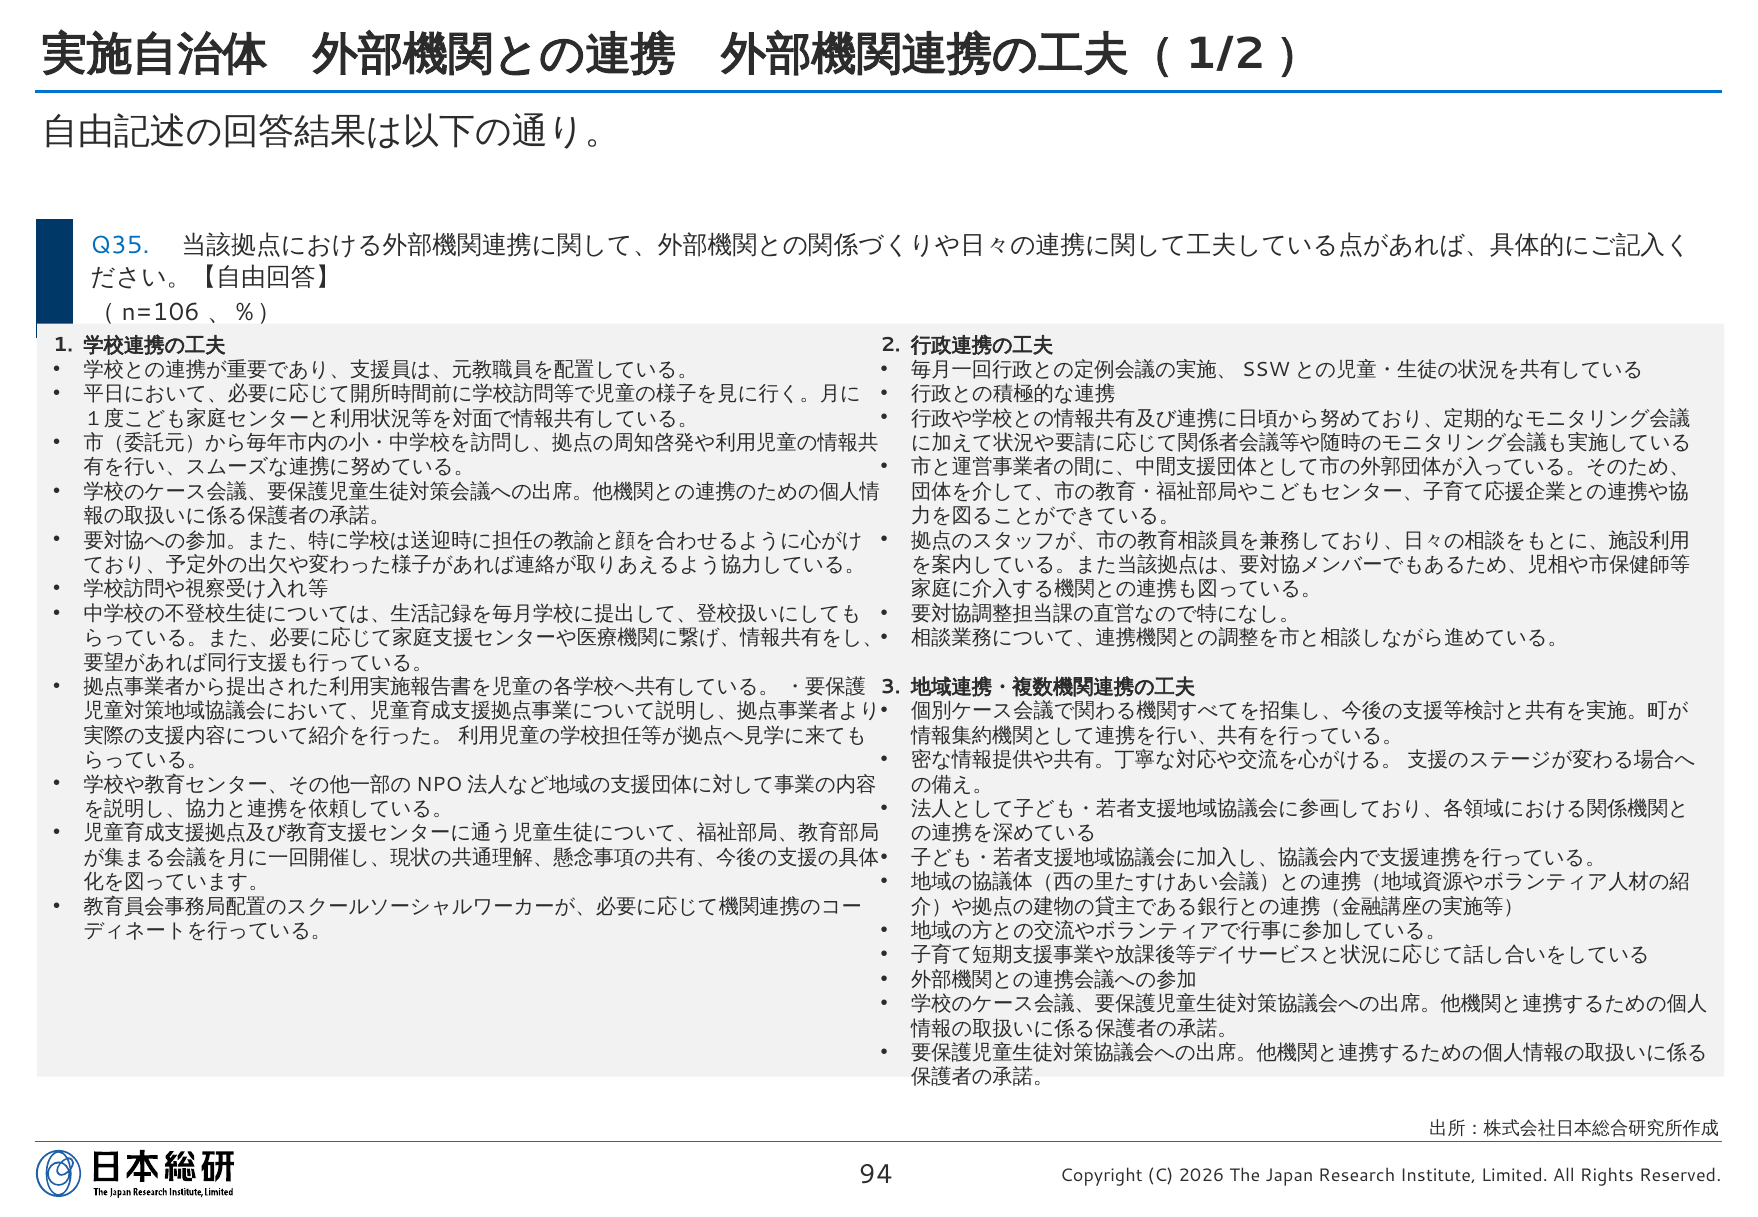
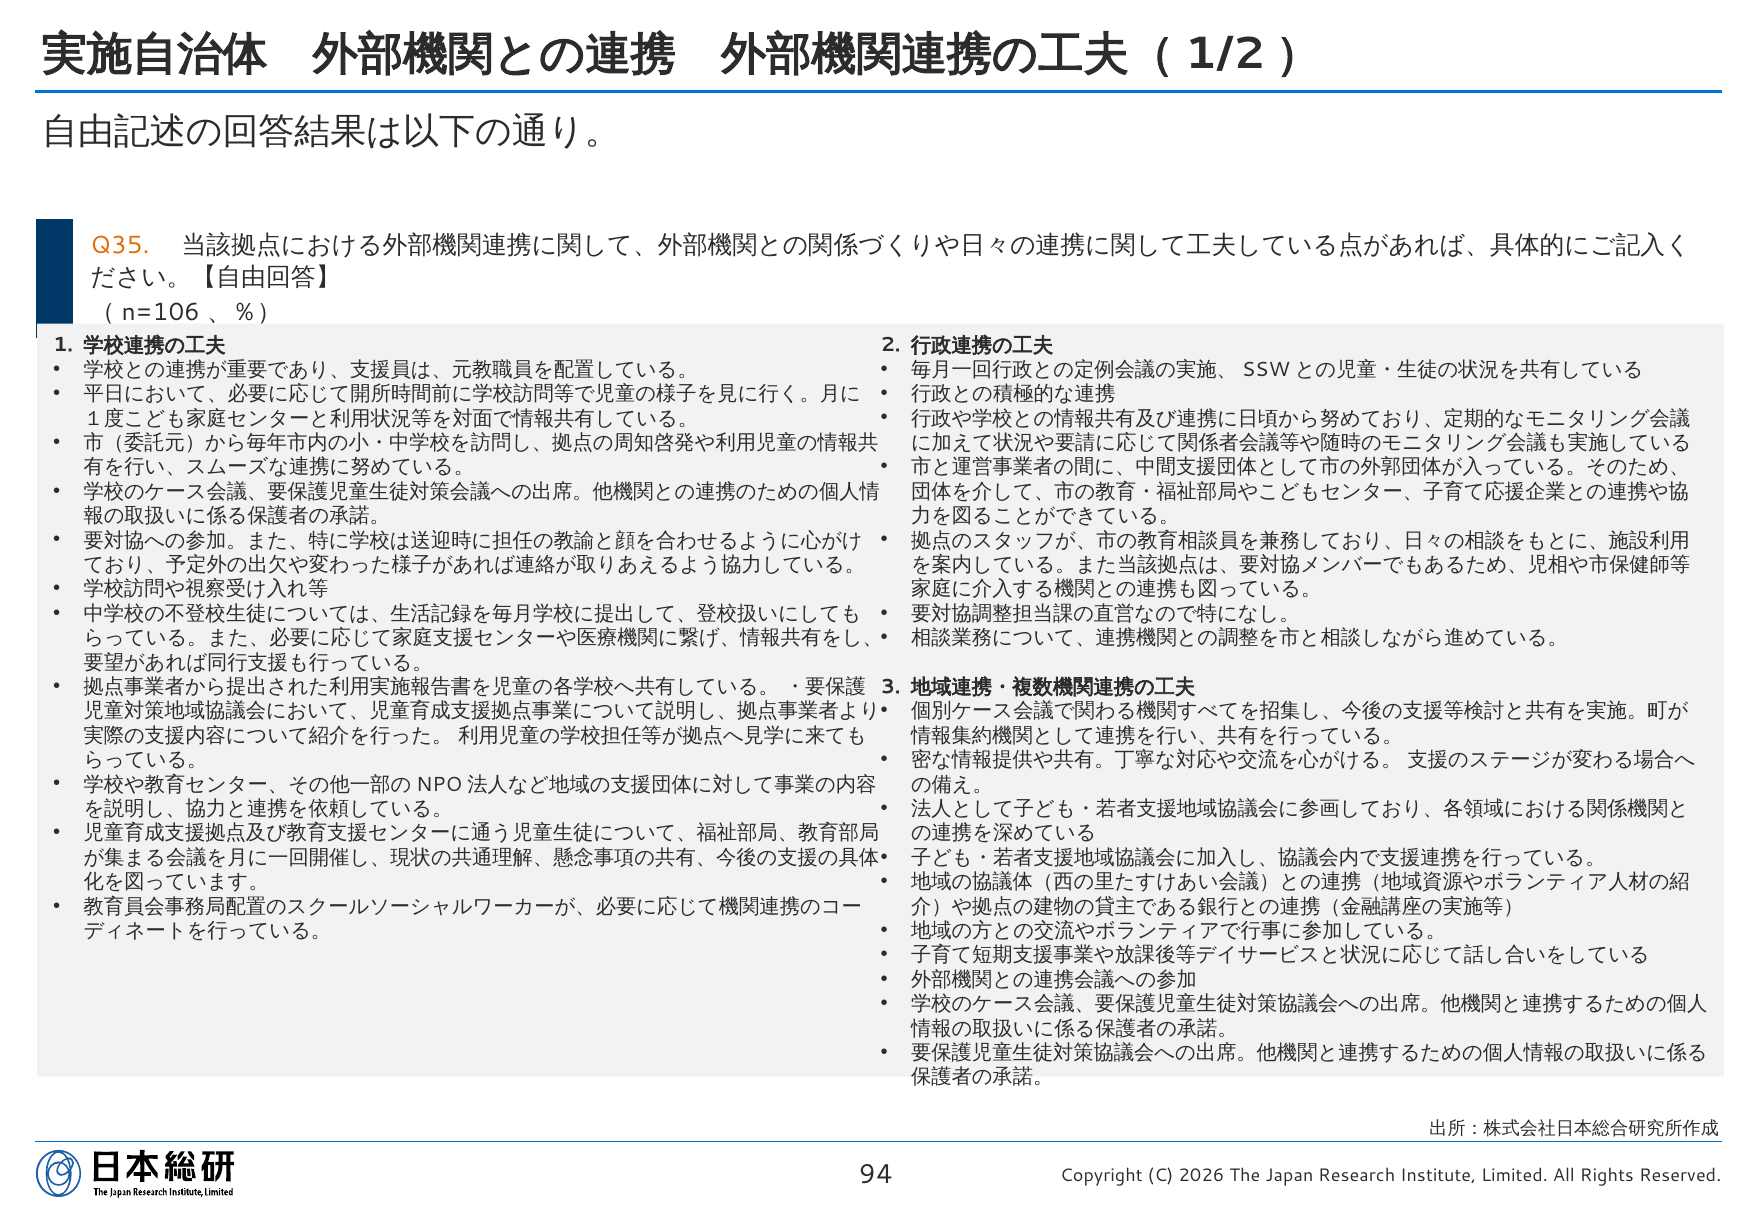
Q35 colour: blue -> orange (120, 245)
